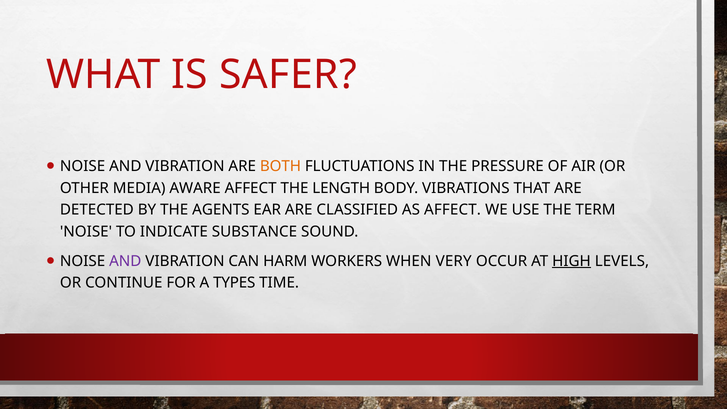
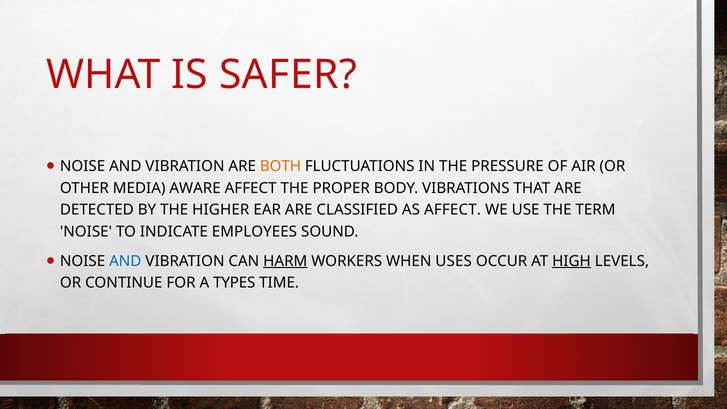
LENGTH: LENGTH -> PROPER (341, 188)
AGENTS: AGENTS -> HIGHER (221, 210)
SUBSTANCE: SUBSTANCE -> EMPLOYEES (254, 232)
AND colour: purple -> blue (125, 261)
HARM underline: none -> present (285, 261)
VERY: VERY -> USES (454, 261)
